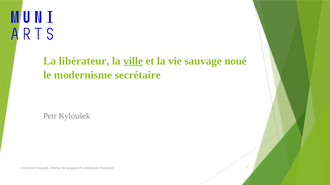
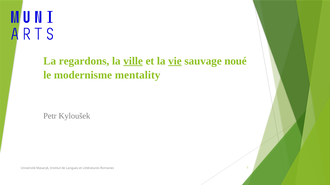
libérateur: libérateur -> regardons (84, 61)
vie underline: none -> present (175, 61)
secrétaire: secrétaire -> mentality (138, 75)
